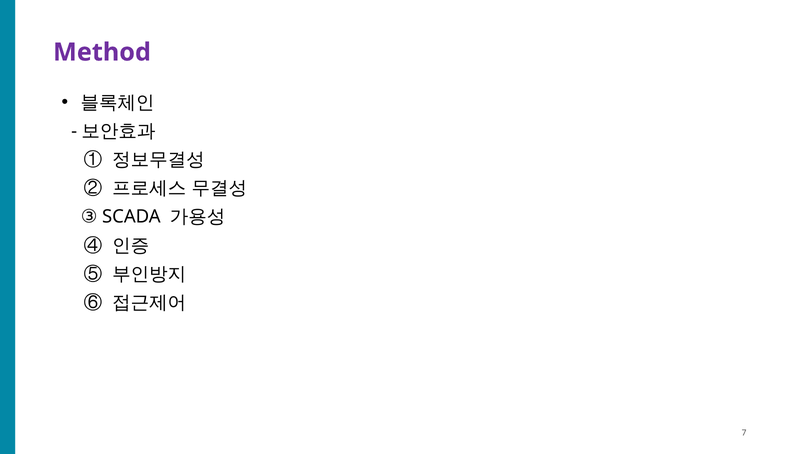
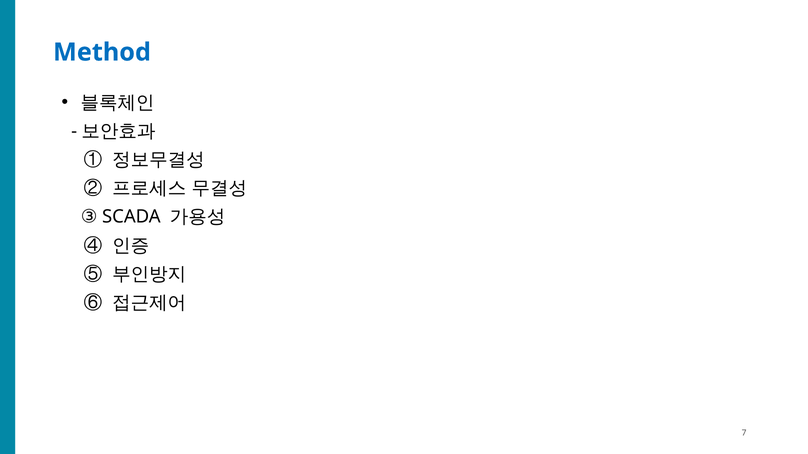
Method colour: purple -> blue (102, 52)
